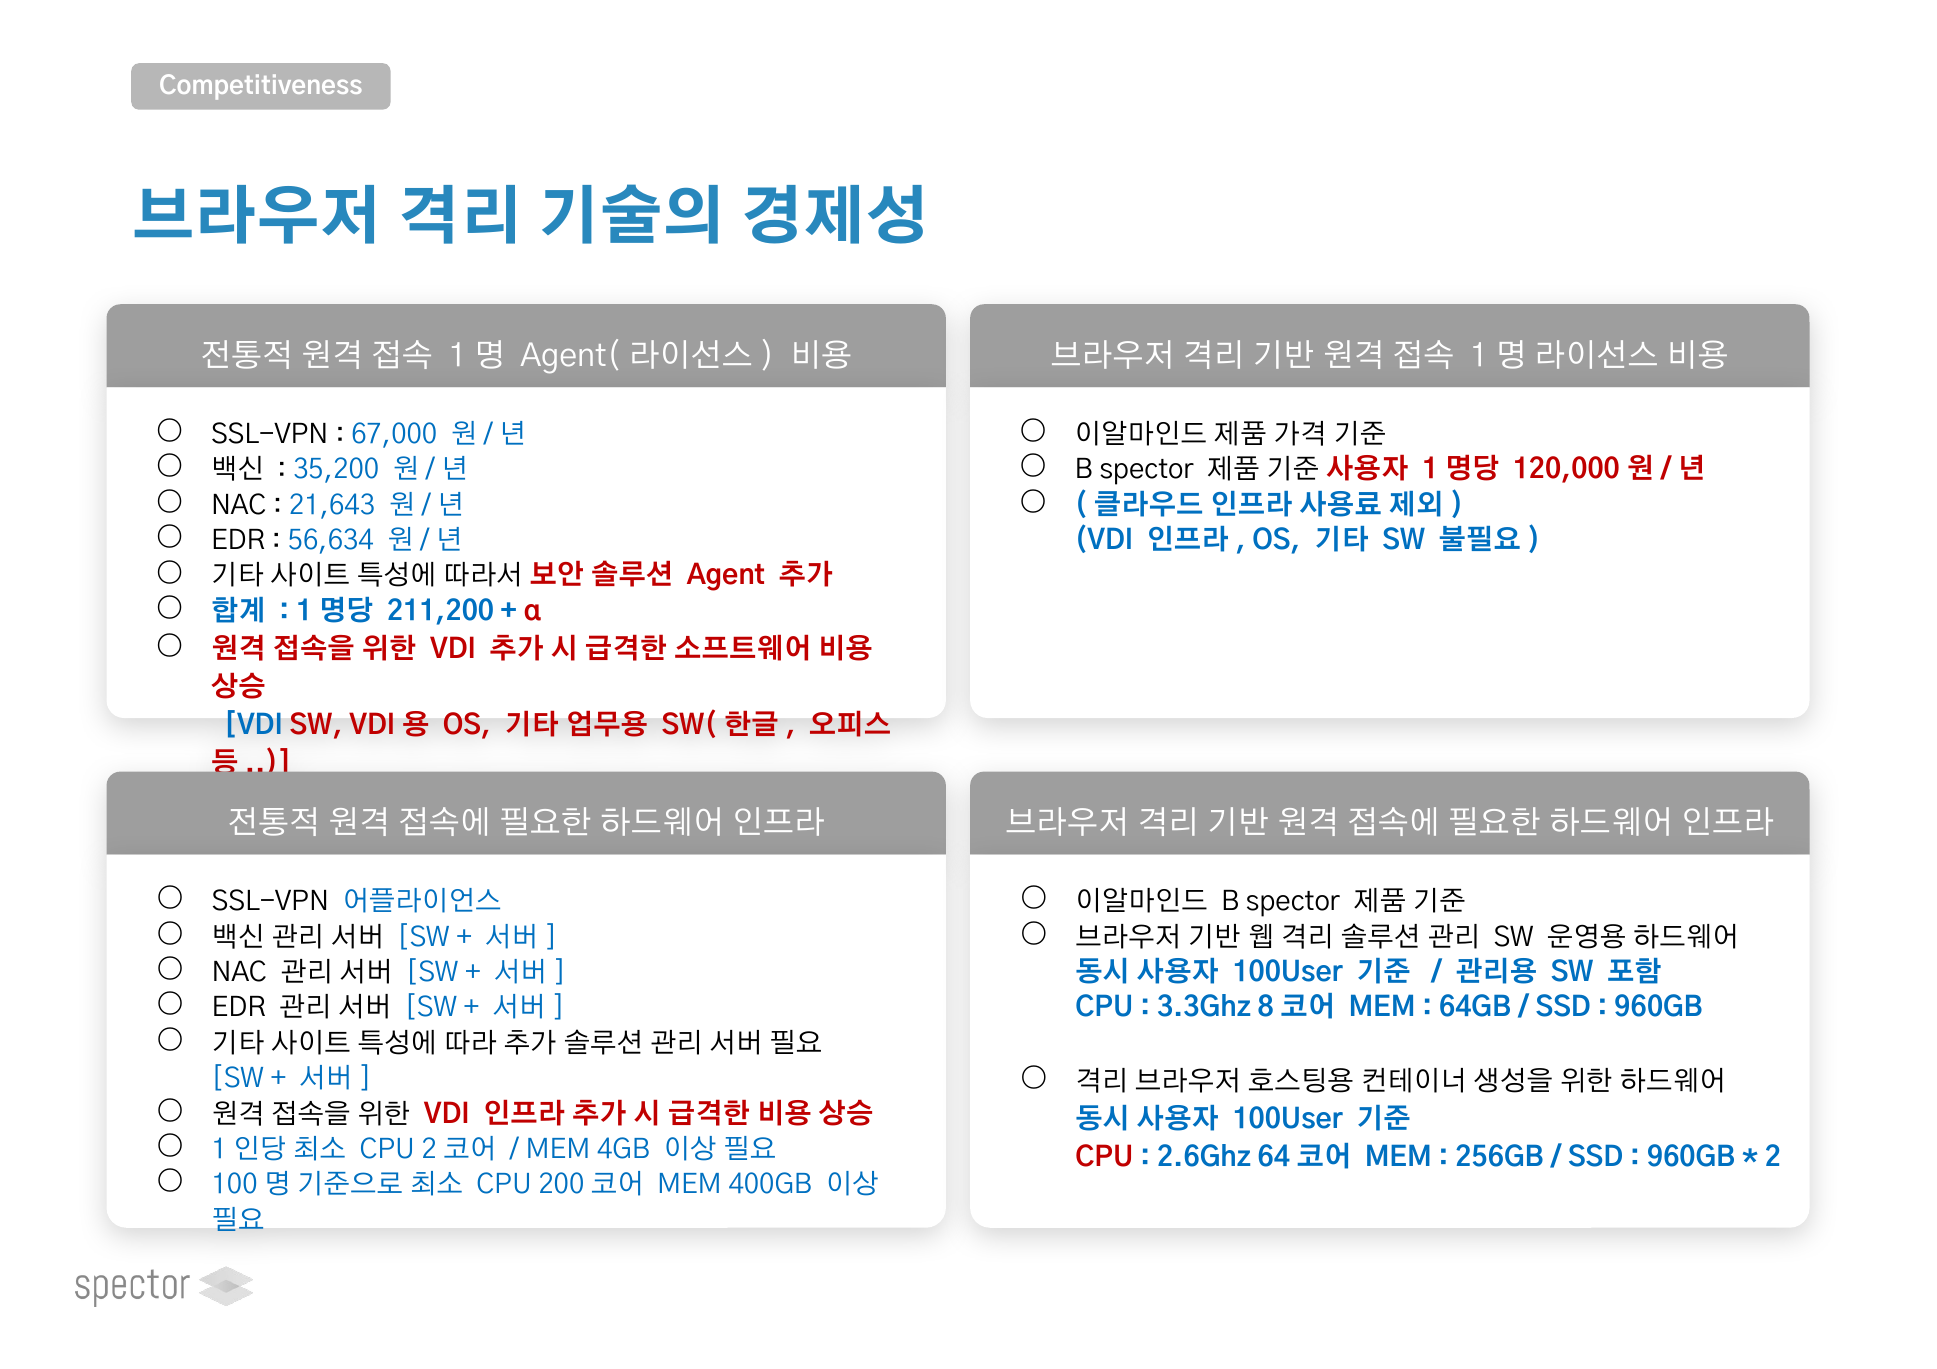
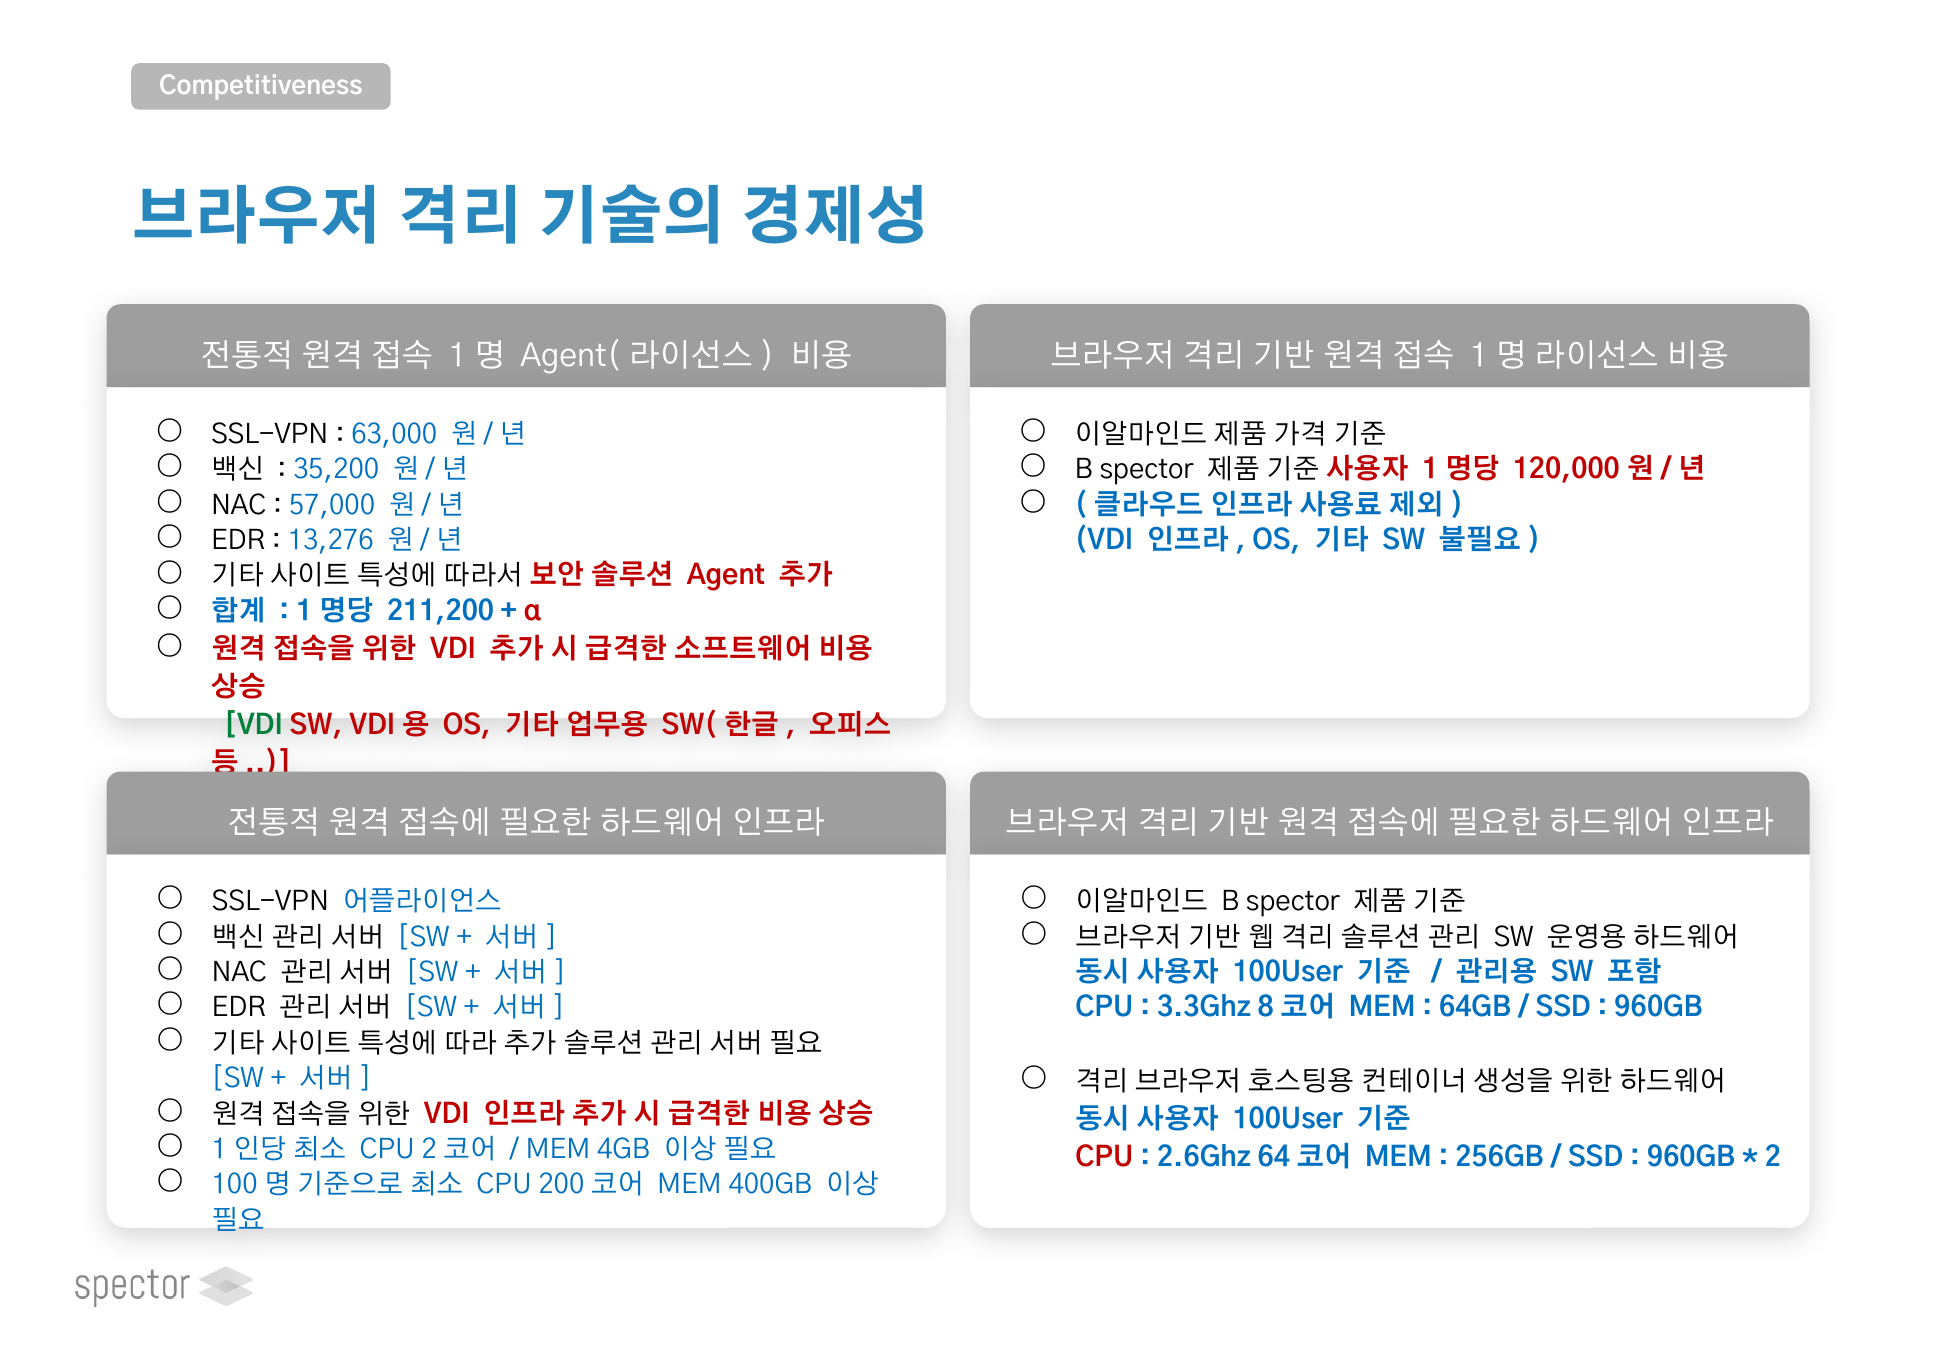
67,000: 67,000 -> 63,000 (394, 434)
21,643: 21,643 -> 57,000 (332, 505)
56,634: 56,634 -> 13,276 (331, 541)
VDI colour: blue -> green (254, 726)
